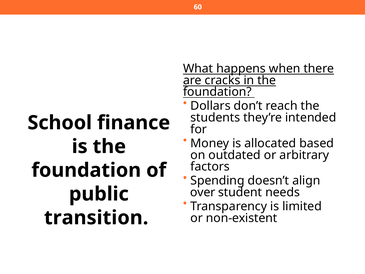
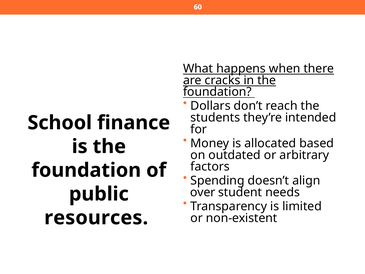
transition: transition -> resources (96, 218)
